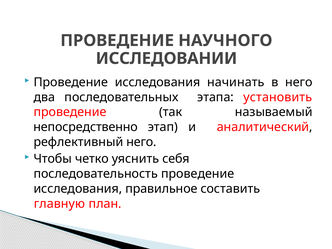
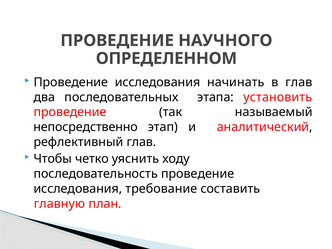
ИССЛЕДОВАНИИ: ИССЛЕДОВАНИИ -> ОПРЕДЕЛЕННОМ (166, 58)
в него: него -> глав (299, 82)
рефлективный него: него -> глав (141, 142)
себя: себя -> ходу (176, 159)
правильное: правильное -> требование (161, 189)
